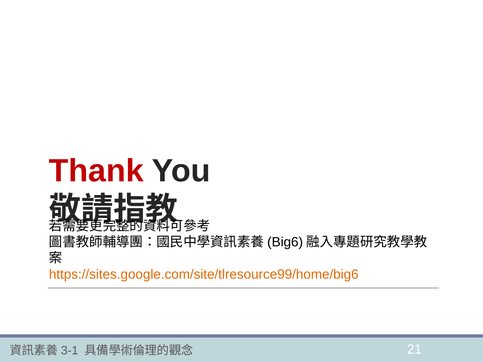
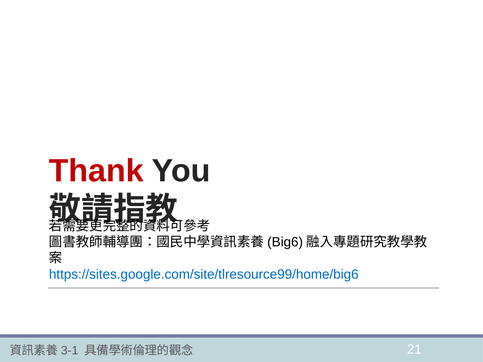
https://sites.google.com/site/tlresource99/home/big6 colour: orange -> blue (204, 274)
